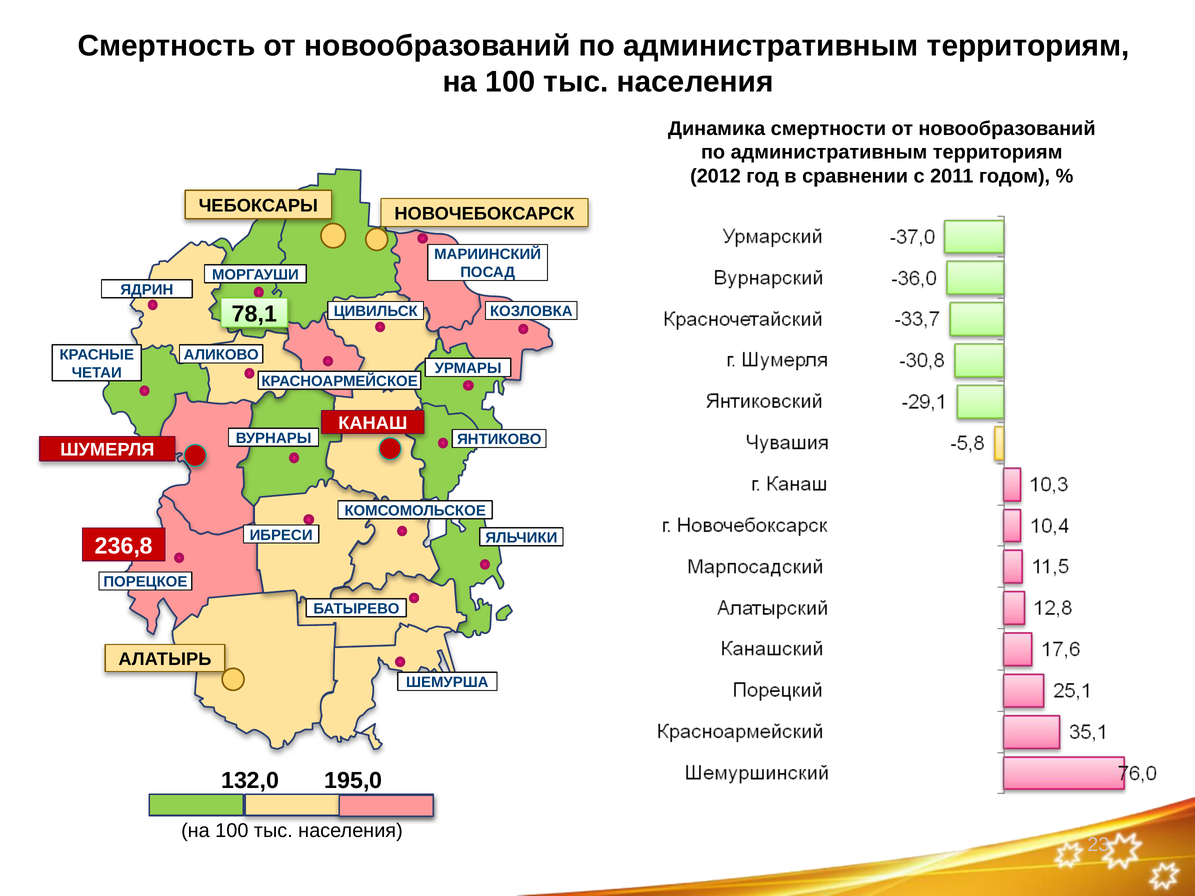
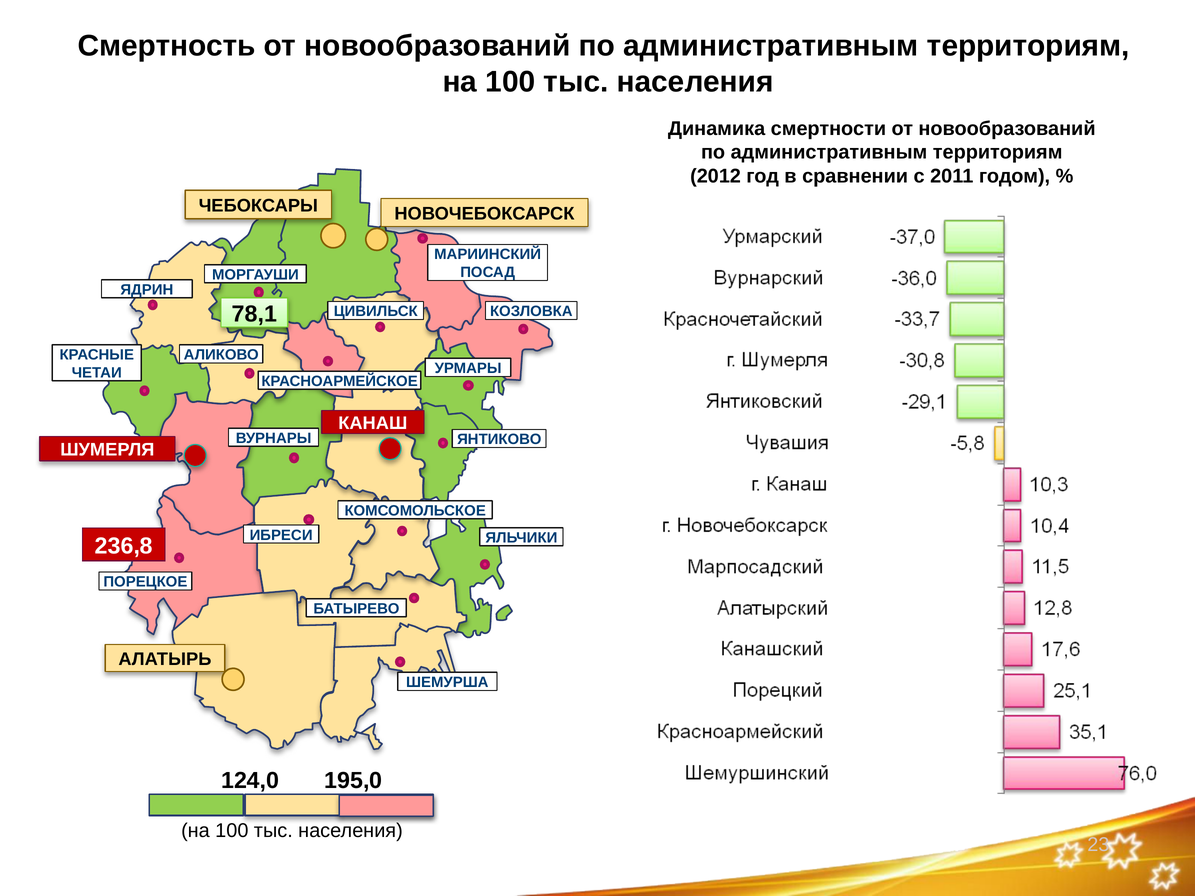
132,0: 132,0 -> 124,0 (250, 781)
